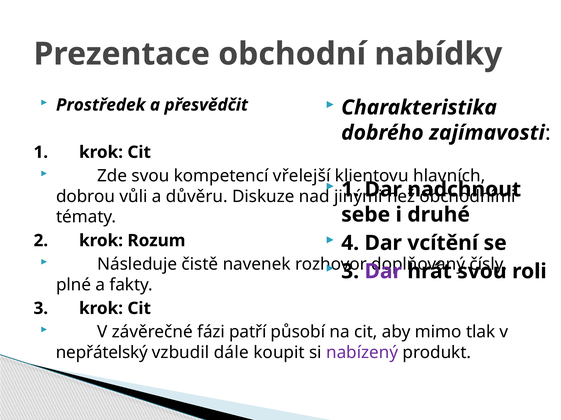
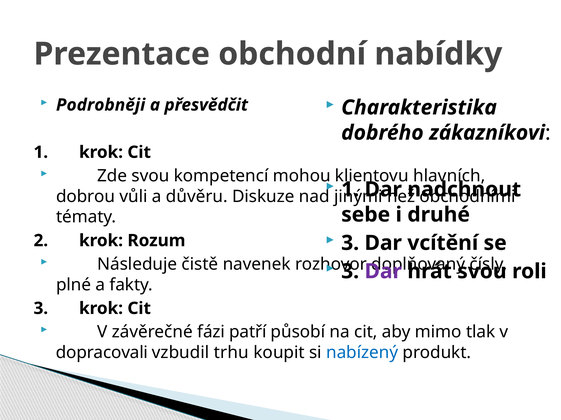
Prostředek: Prostředek -> Podrobněji (101, 105)
zajímavosti: zajímavosti -> zákazníkovi (487, 133)
vřelejší: vřelejší -> mohou (302, 176)
4: 4 -> 3 (350, 243)
nepřátelský: nepřátelský -> dopracovali (102, 353)
dále: dále -> trhu (231, 353)
nabízený colour: purple -> blue (362, 353)
